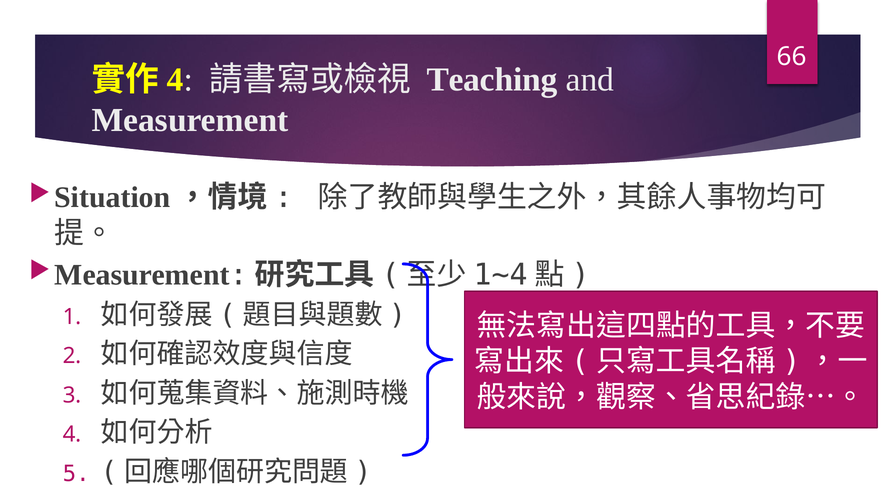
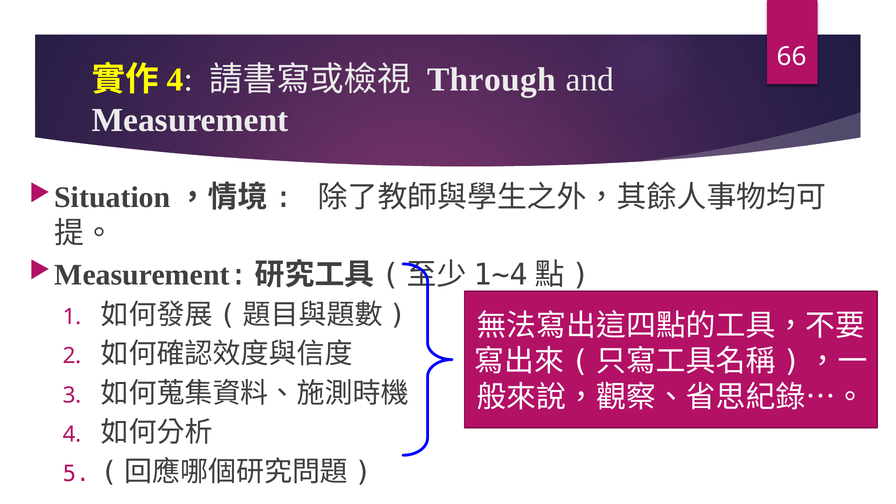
Teaching: Teaching -> Through (492, 80)
